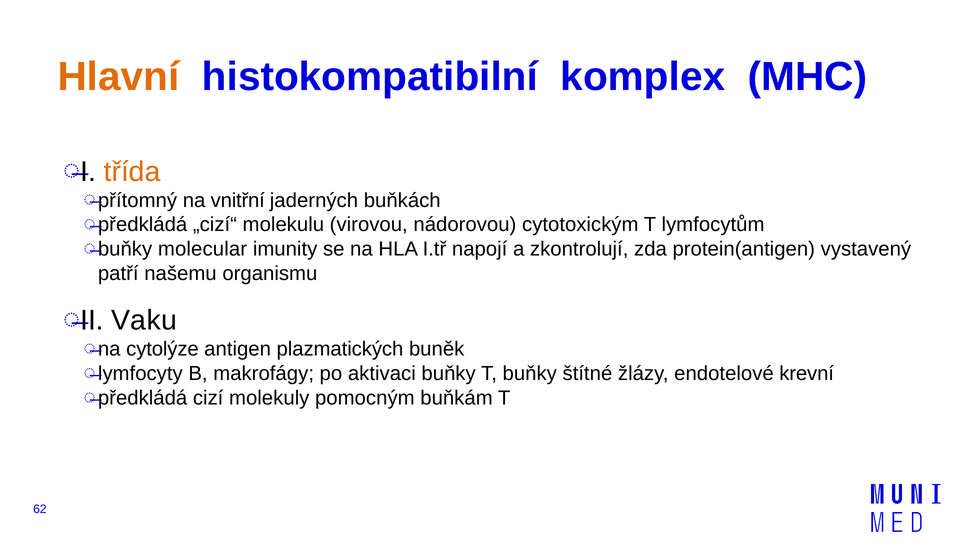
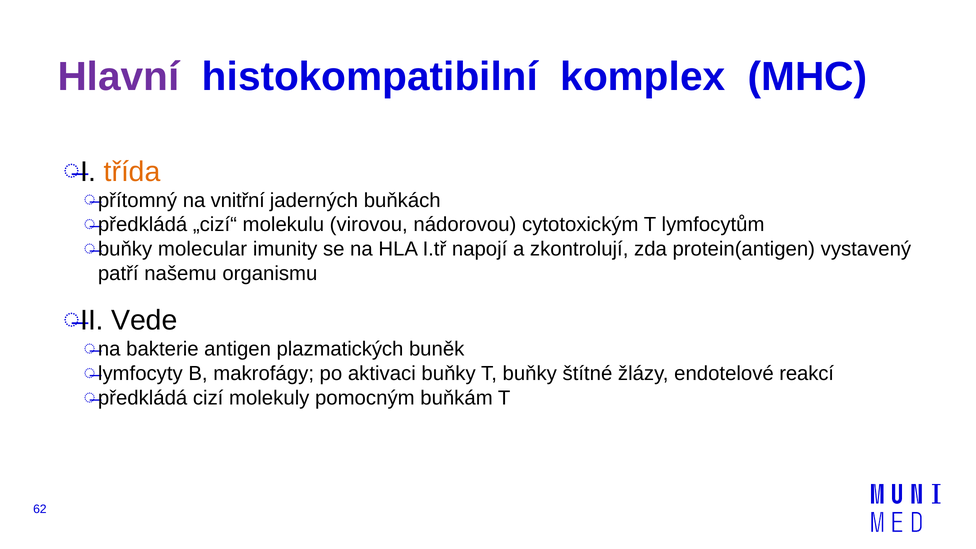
Hlavní colour: orange -> purple (119, 77)
Vaku: Vaku -> Vede (144, 321)
cytolýze: cytolýze -> bakterie (162, 349)
krevní: krevní -> reakcí (807, 374)
